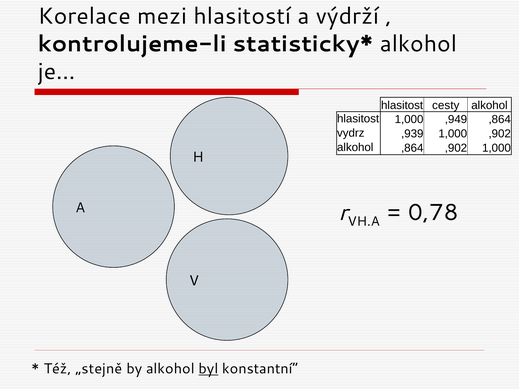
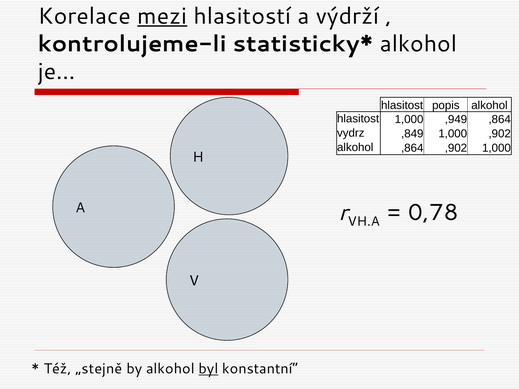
mezi underline: none -> present (162, 16)
cesty: cesty -> popis (446, 105)
,939: ,939 -> ,849 (412, 134)
